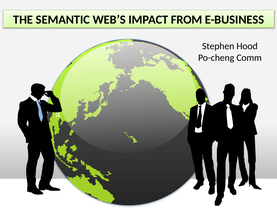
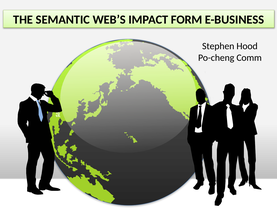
FROM: FROM -> FORM (187, 20)
